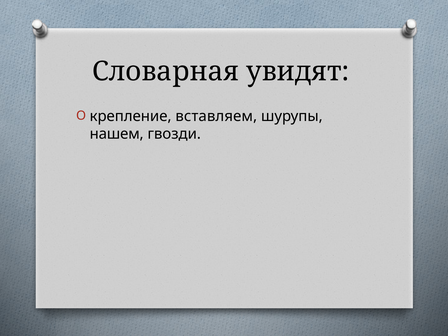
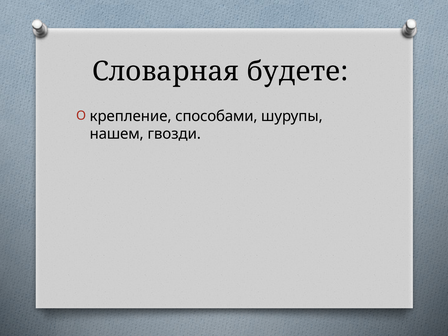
увидят: увидят -> будете (298, 71)
вставляем: вставляем -> способами (216, 116)
